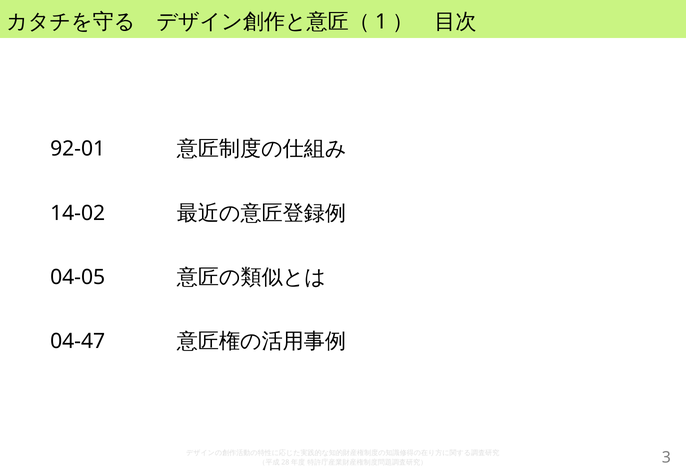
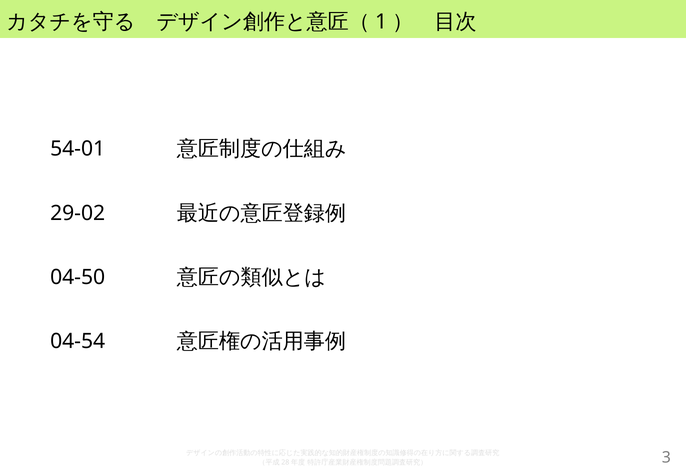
92-01: 92-01 -> 54-01 (78, 149)
14-02: 14-02 -> 29-02 (78, 213)
04-05: 04-05 -> 04-50 (78, 277)
04-47: 04-47 -> 04-54 (78, 341)
